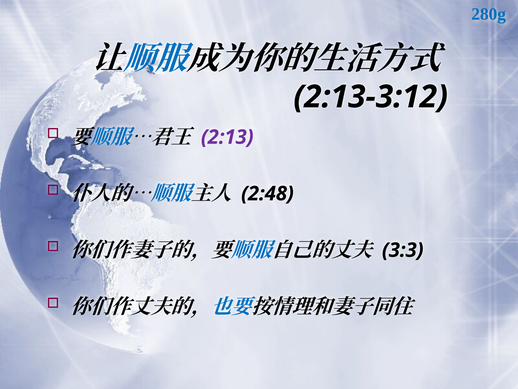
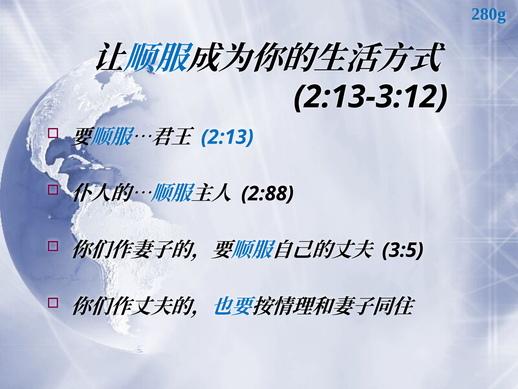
2:13 colour: purple -> blue (227, 137)
2:48: 2:48 -> 2:88 (267, 193)
3:3: 3:3 -> 3:5 (403, 250)
